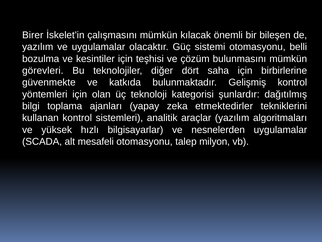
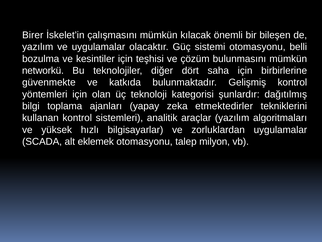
görevleri: görevleri -> networkü (43, 70)
nesnelerden: nesnelerden -> zorluklardan (218, 130)
mesafeli: mesafeli -> eklemek (96, 141)
